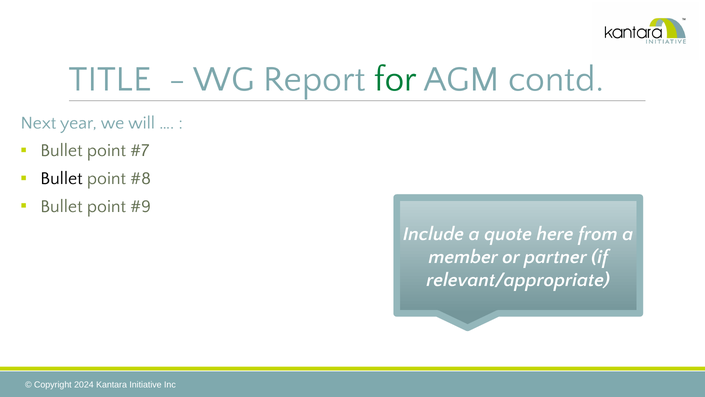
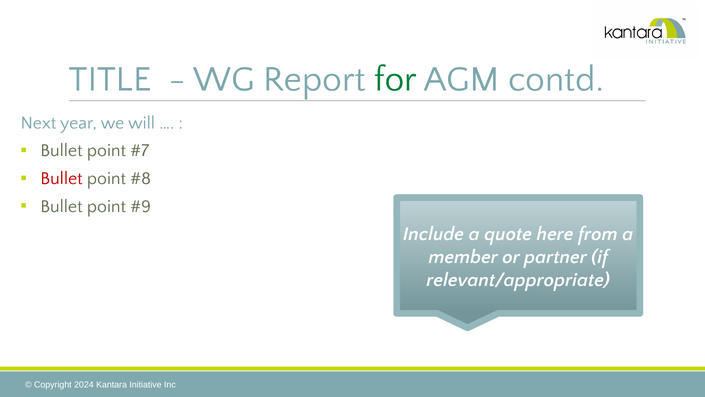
Bullet colour: black -> red (62, 178)
